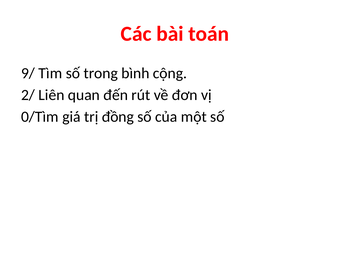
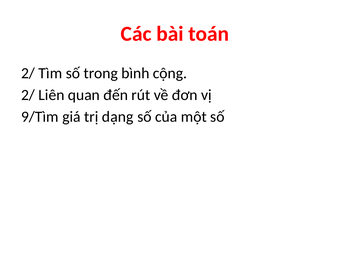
9/: 9/ -> 2/ (28, 73)
0/Tìm: 0/Tìm -> 9/Tìm (40, 117)
đồng: đồng -> dạng (118, 117)
